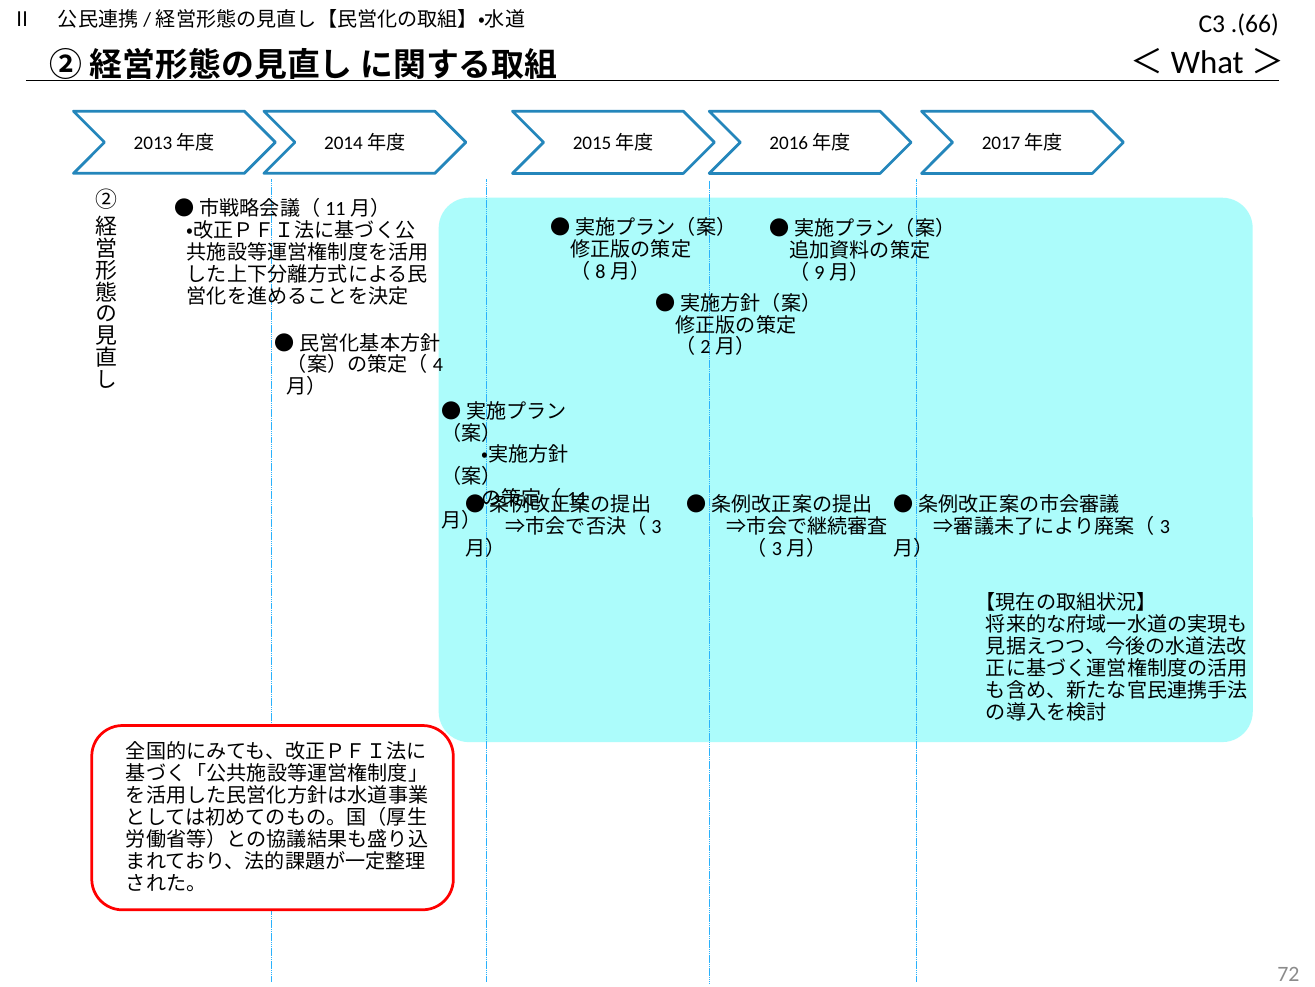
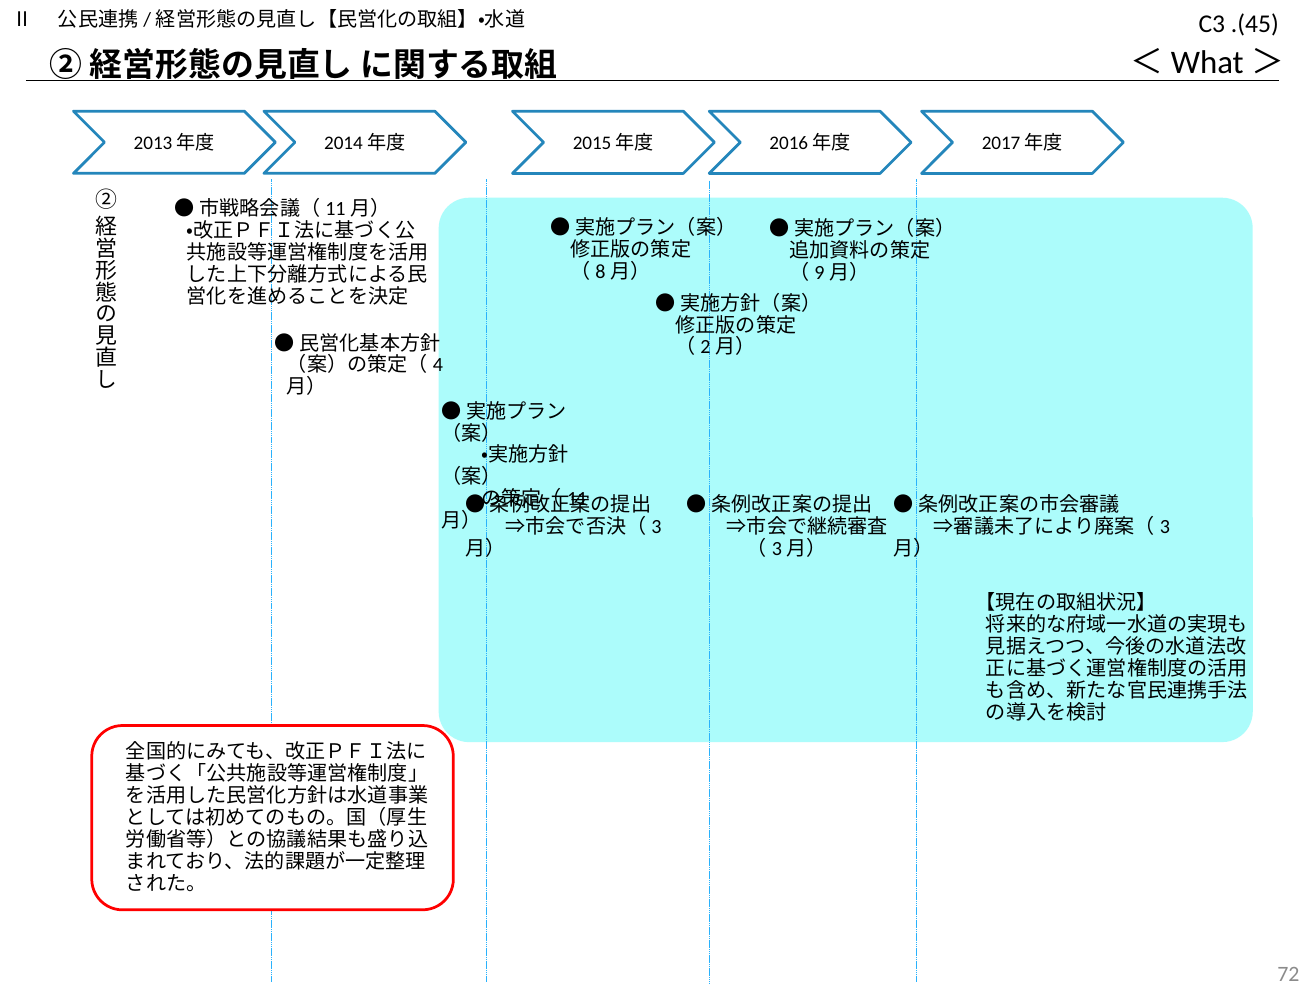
.(66: .(66 -> .(45 (1255, 24)
